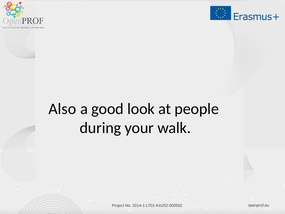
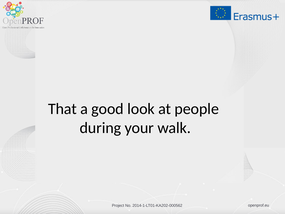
Also: Also -> That (62, 109)
